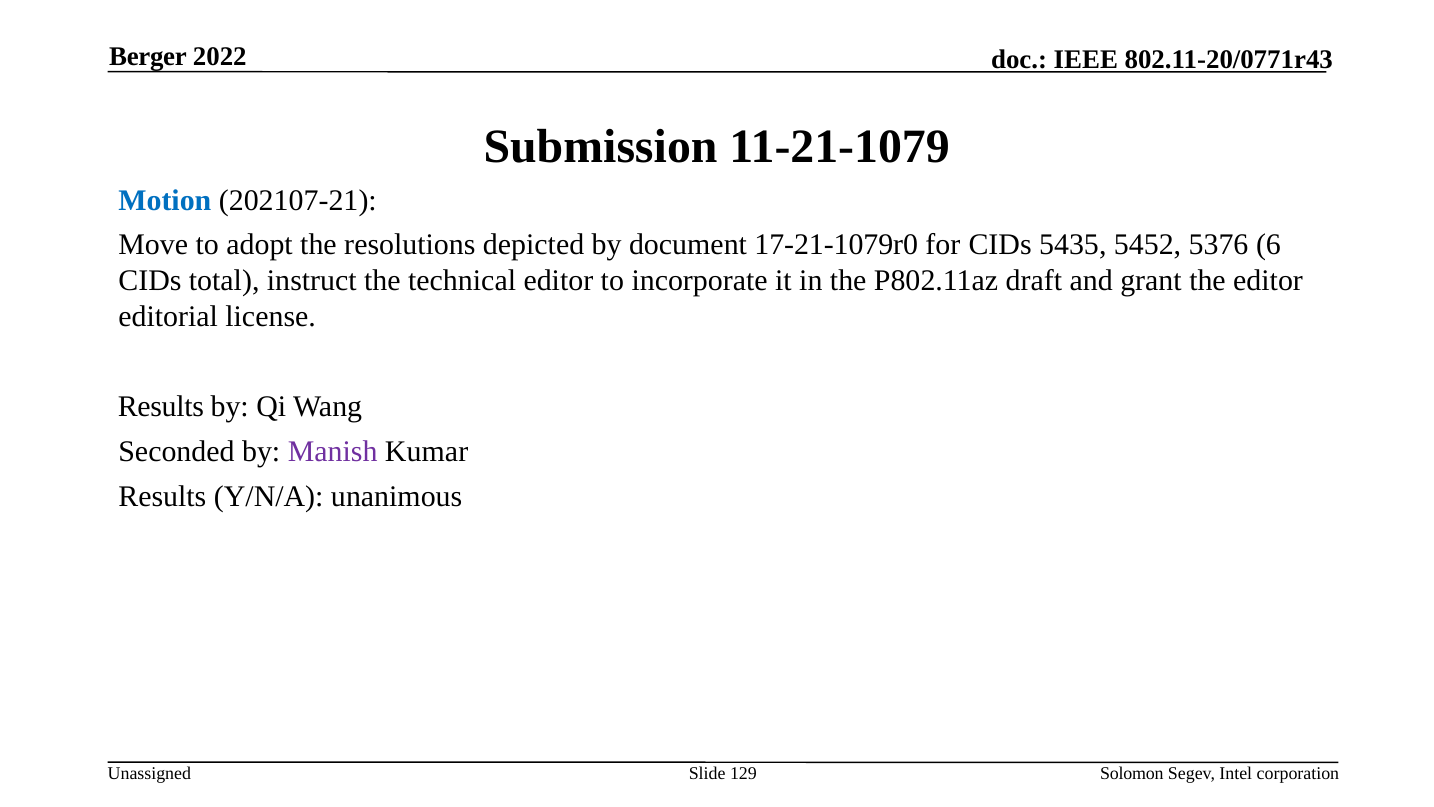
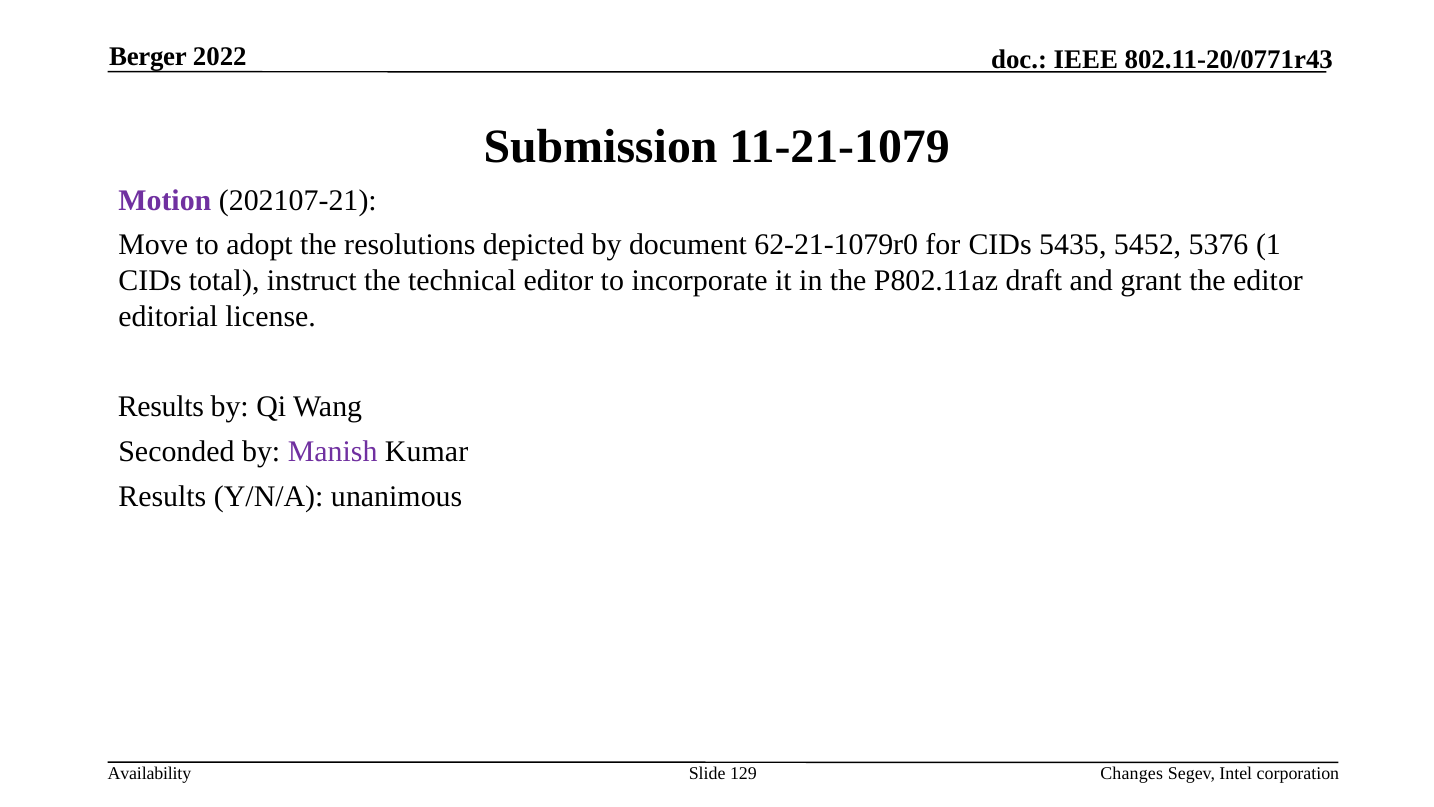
Motion colour: blue -> purple (165, 200)
17-21-1079r0: 17-21-1079r0 -> 62-21-1079r0 (836, 245)
6: 6 -> 1 (1268, 245)
Unassigned: Unassigned -> Availability (149, 774)
Solomon: Solomon -> Changes (1132, 774)
